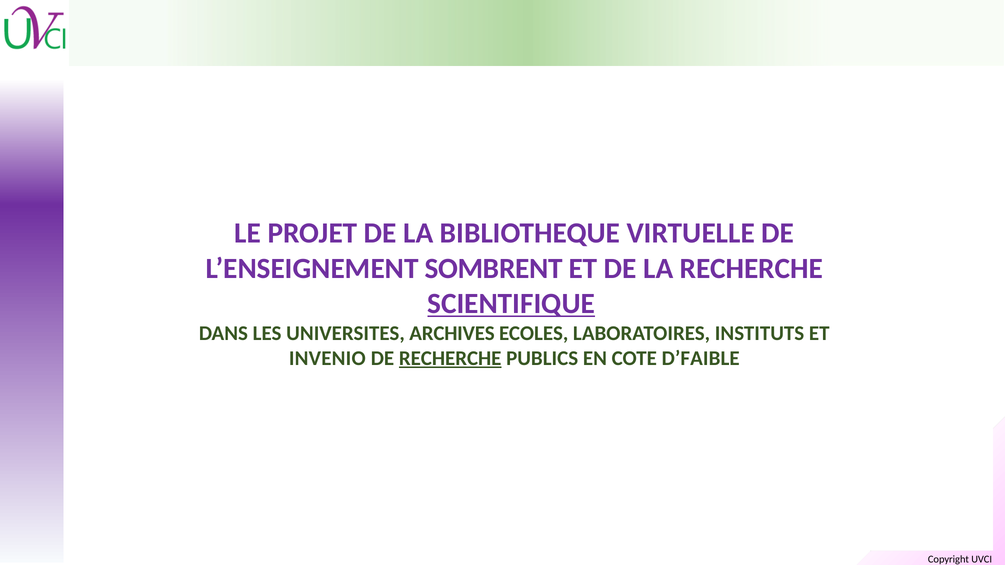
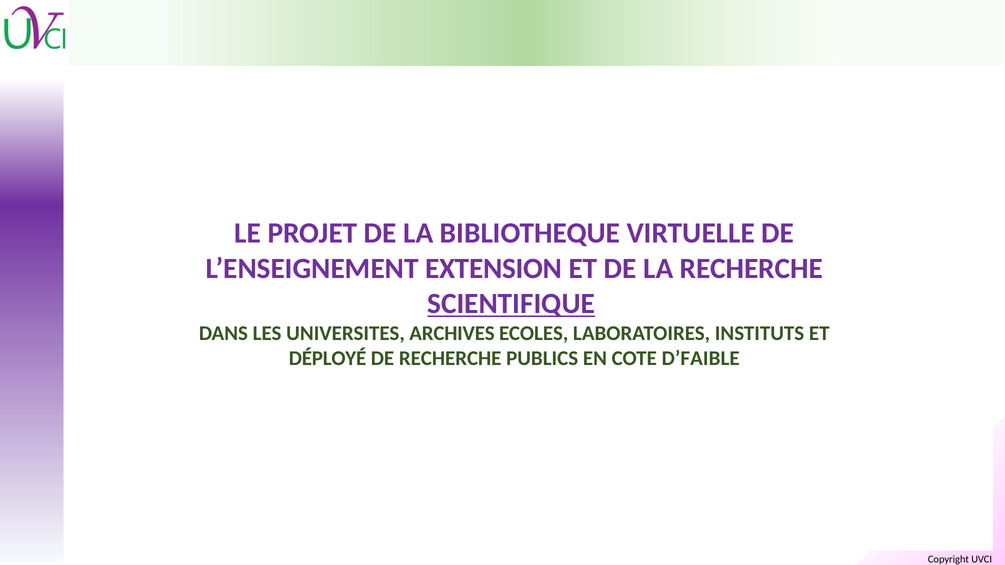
SOMBRENT: SOMBRENT -> EXTENSION (494, 269)
INVENIO: INVENIO -> DÉPLOYÉ (328, 359)
RECHERCHE underline: present -> none (450, 359)
